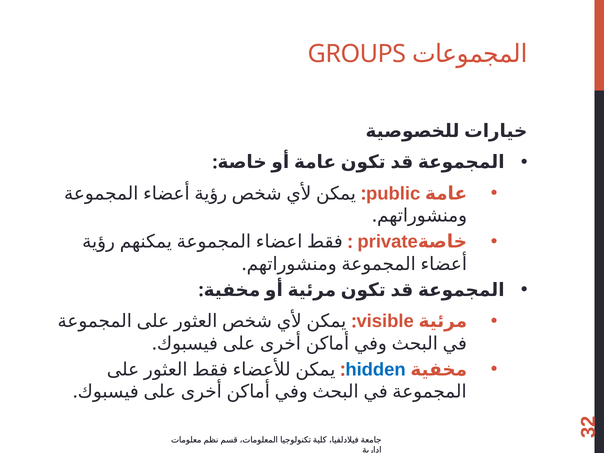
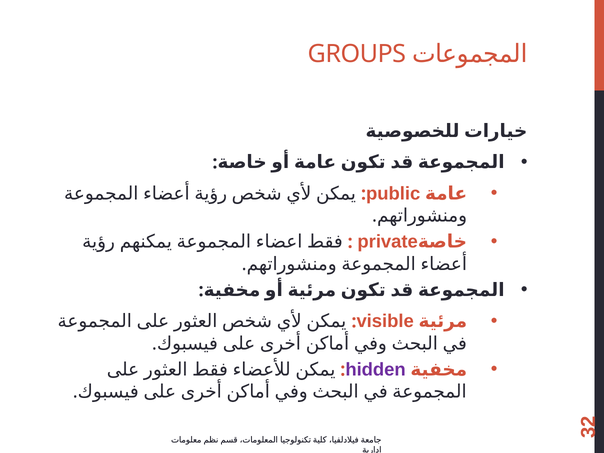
hidden colour: blue -> purple (376, 370)
